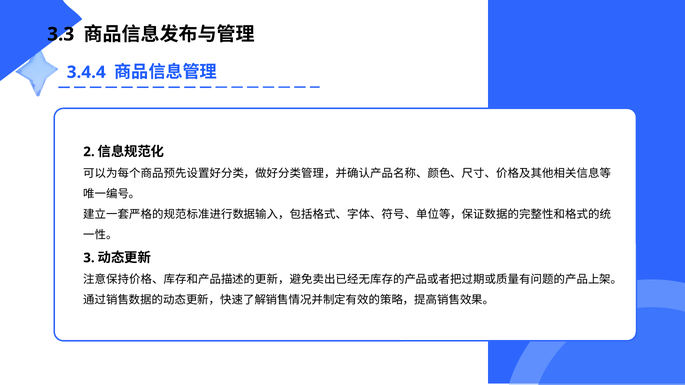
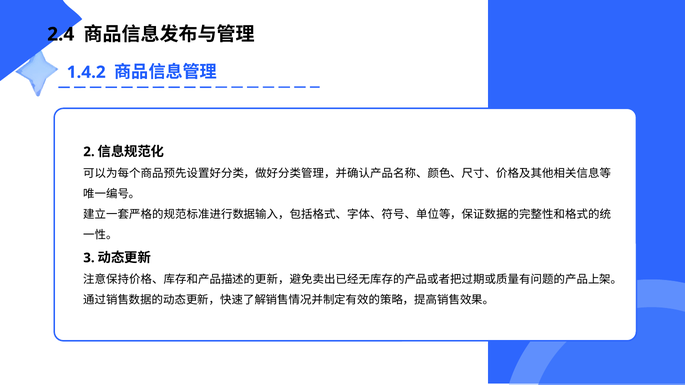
3.3: 3.3 -> 2.4 (61, 34)
3.4.4: 3.4.4 -> 1.4.2 (86, 72)
